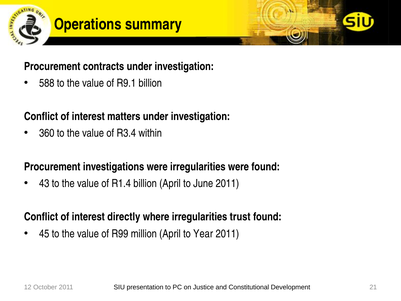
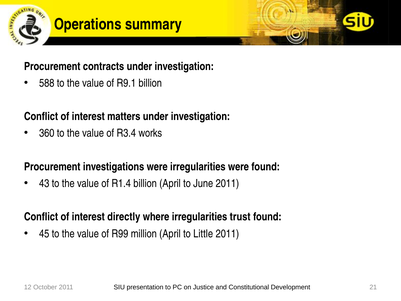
within: within -> works (150, 133)
Year: Year -> Little (203, 233)
